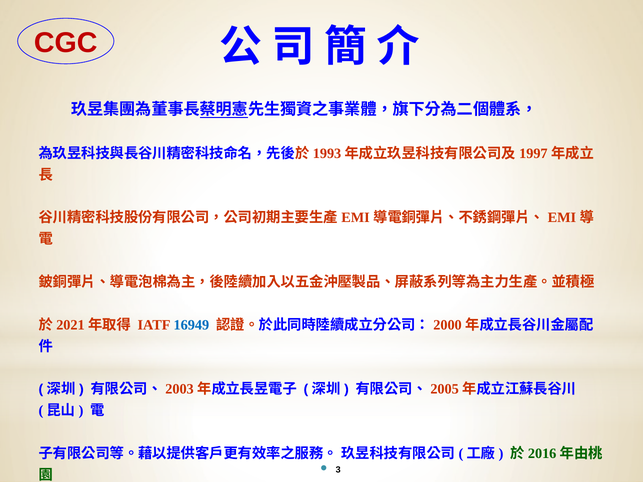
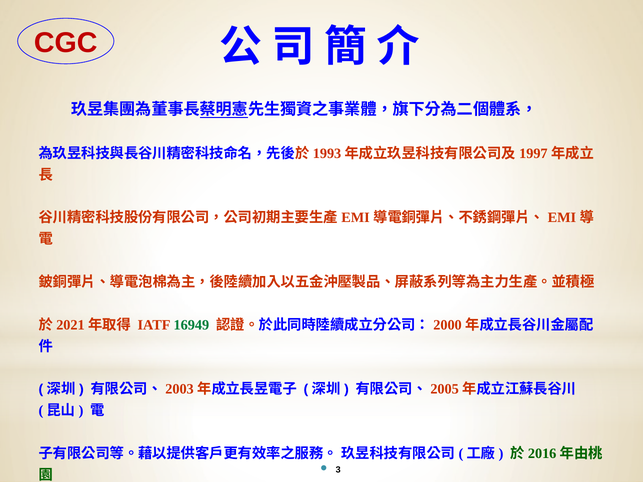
16949 colour: blue -> green (191, 325)
